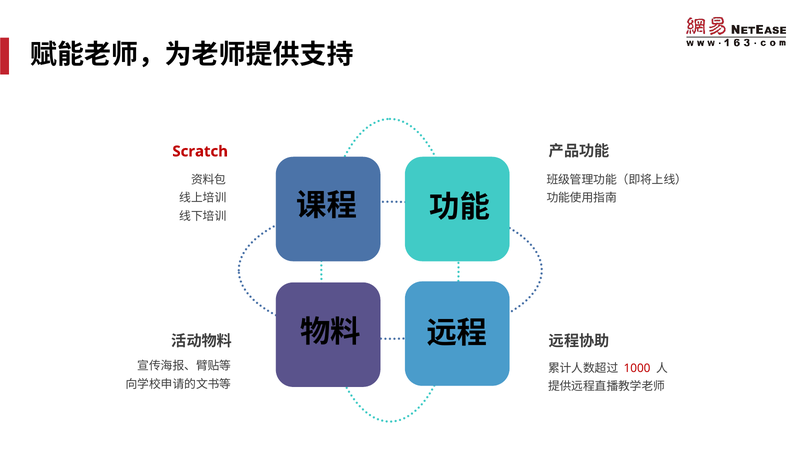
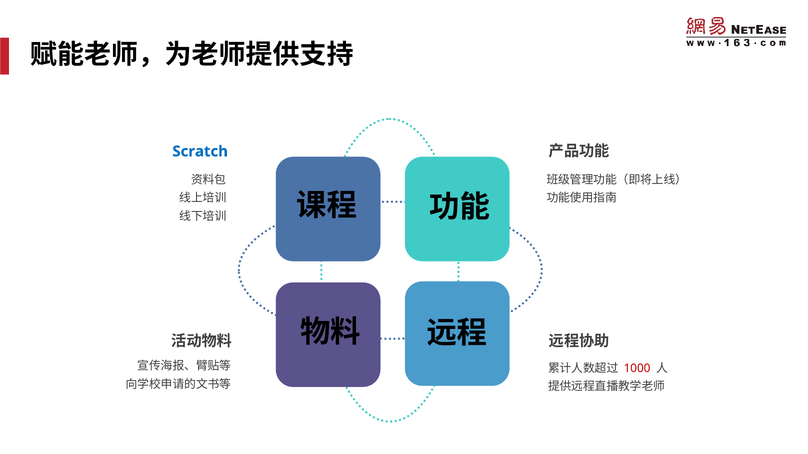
Scratch colour: red -> blue (200, 152)
